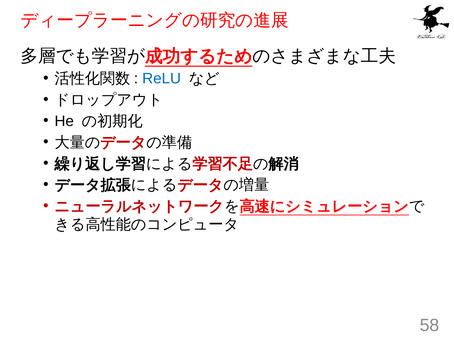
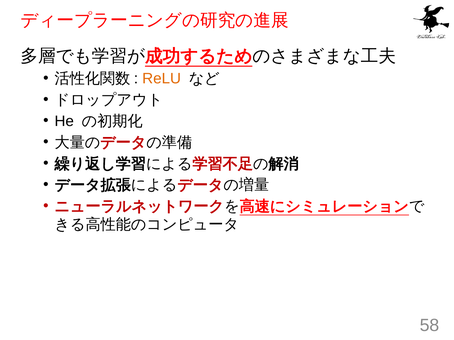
ReLU colour: blue -> orange (162, 79)
